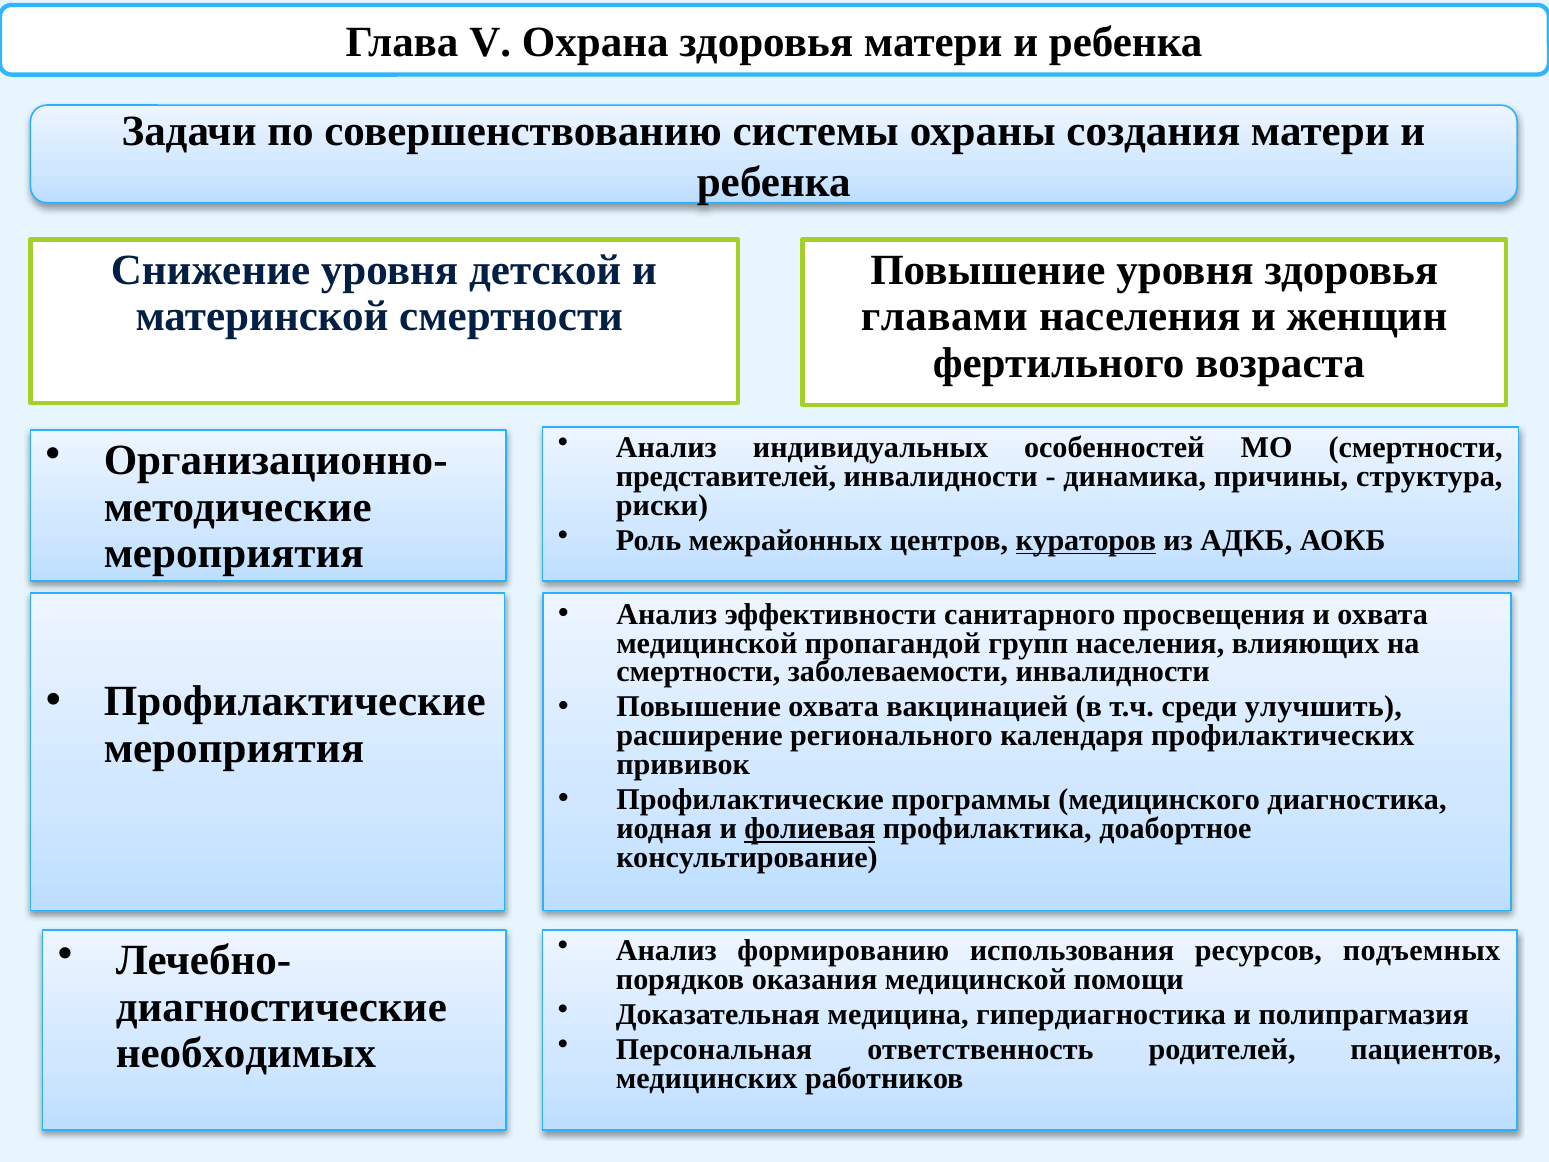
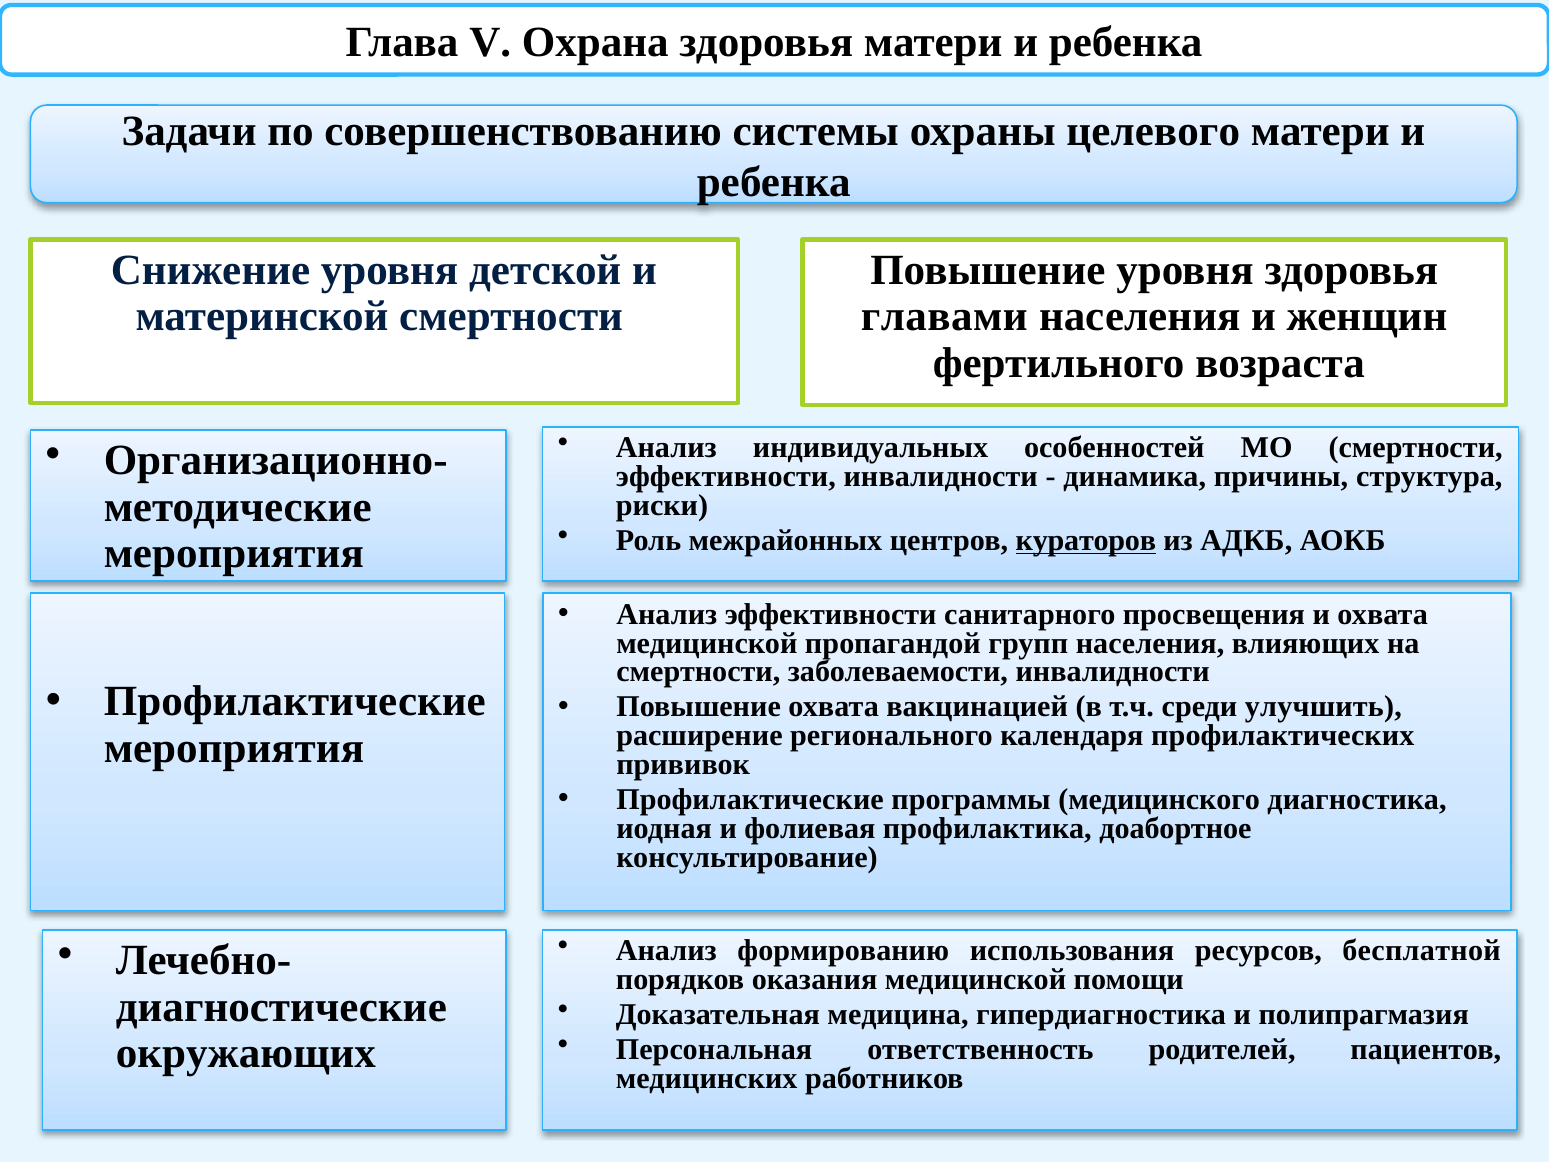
создания: создания -> целевого (1153, 131)
представителей: представителей -> эффективности (726, 477)
фолиевая underline: present -> none (810, 828)
подъемных: подъемных -> бесплатной (1422, 951)
необходимых: необходимых -> окружающих (246, 1053)
